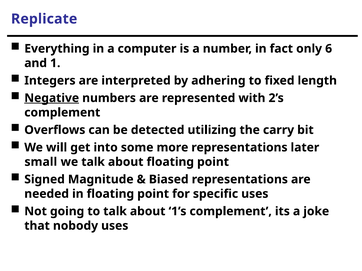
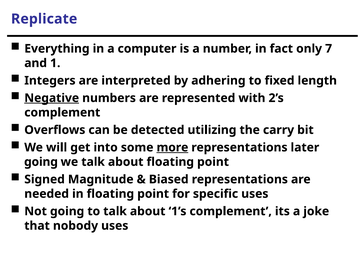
6: 6 -> 7 (329, 49)
more underline: none -> present (172, 148)
small: small -> going (41, 162)
